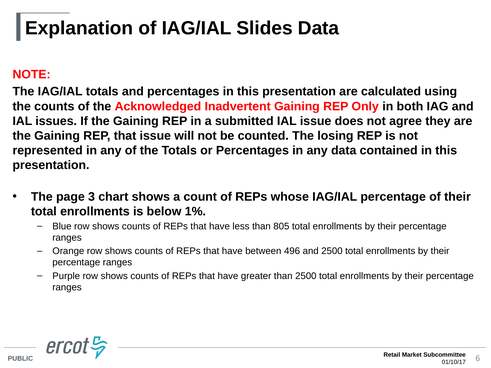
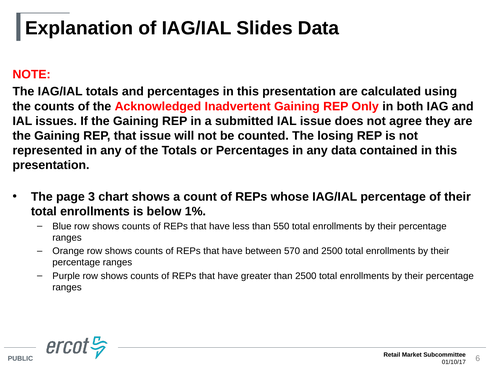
805: 805 -> 550 (281, 226)
496: 496 -> 570 (292, 251)
